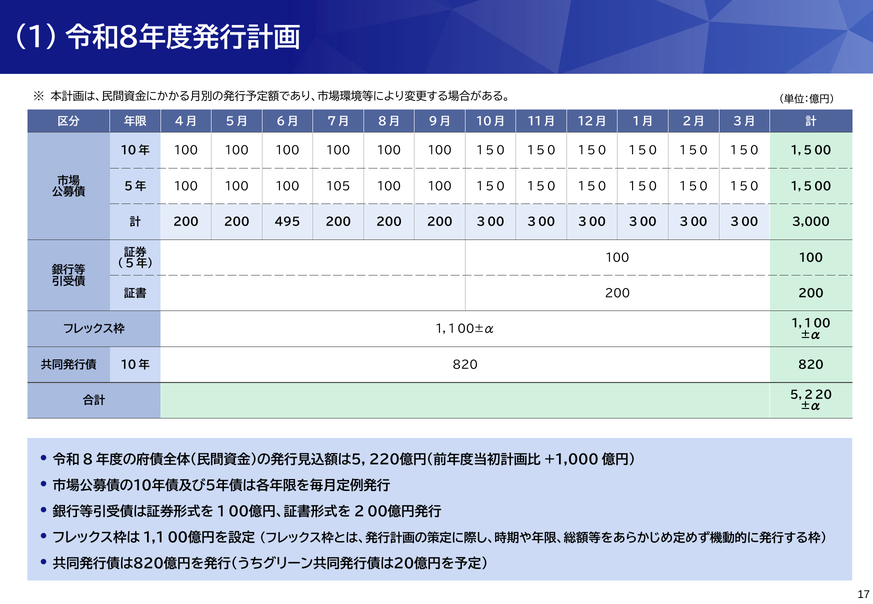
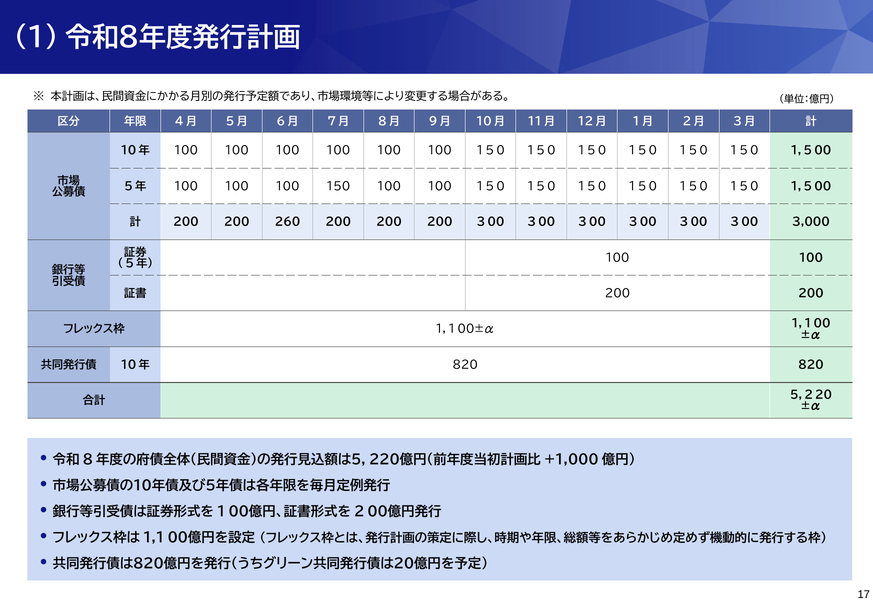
105: 105 -> 150 (338, 187)
495: 495 -> 260 (288, 222)
